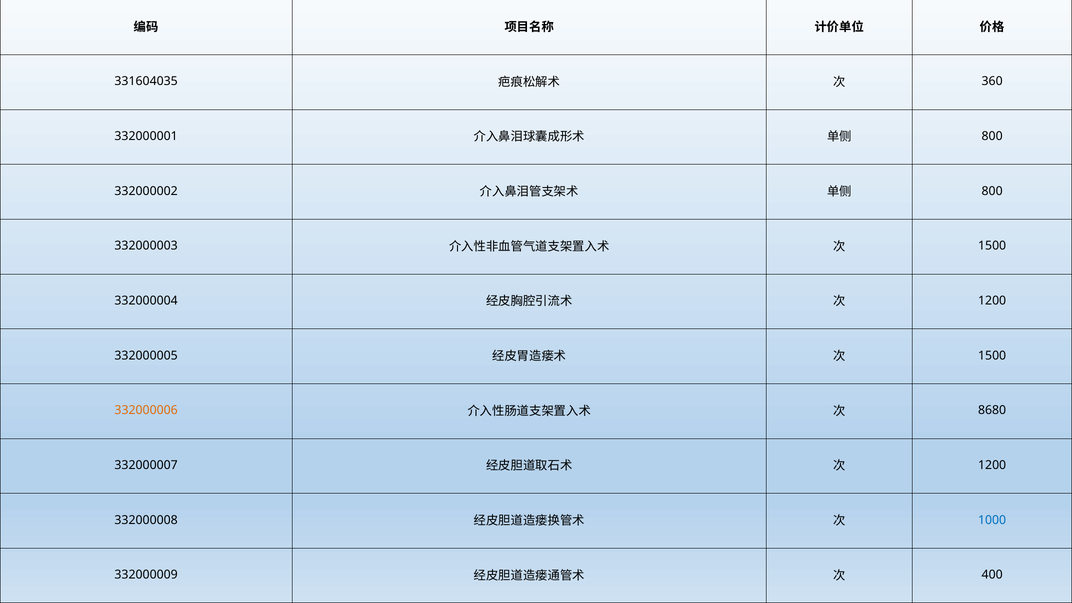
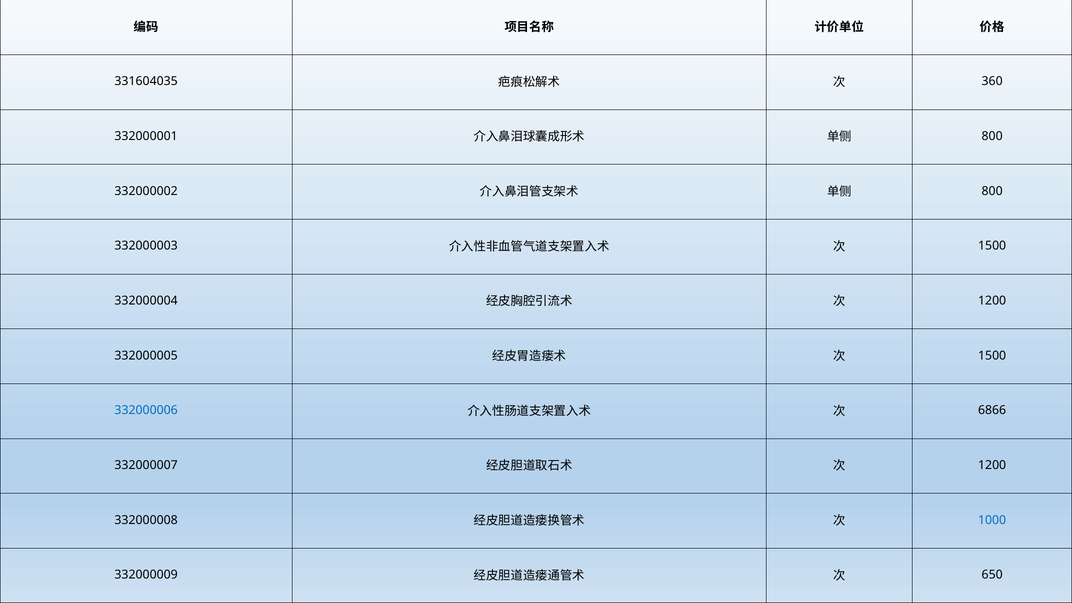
332000006 colour: orange -> blue (146, 410)
8680: 8680 -> 6866 (992, 410)
400: 400 -> 650 (992, 575)
